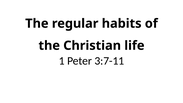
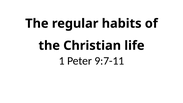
3:7-11: 3:7-11 -> 9:7-11 (109, 61)
